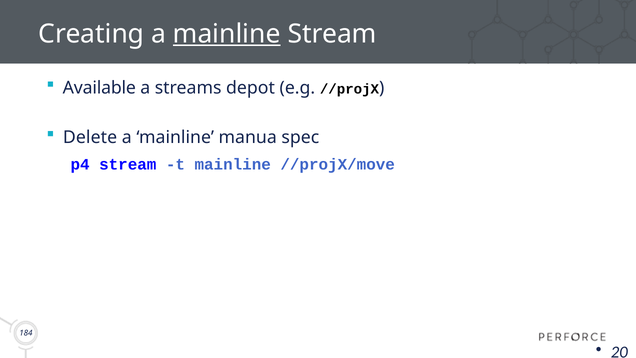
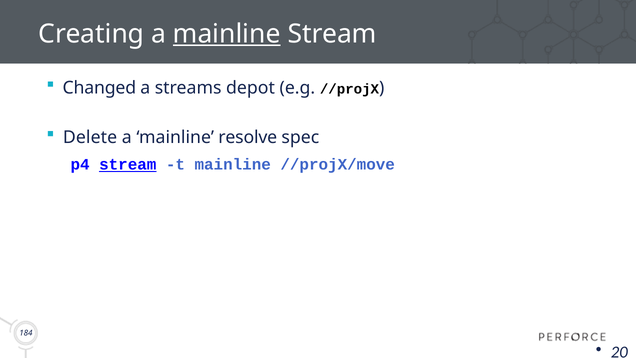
Available: Available -> Changed (99, 88)
manua: manua -> resolve (248, 137)
stream underline: none -> present (128, 164)
